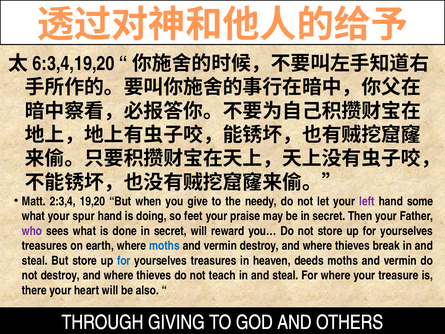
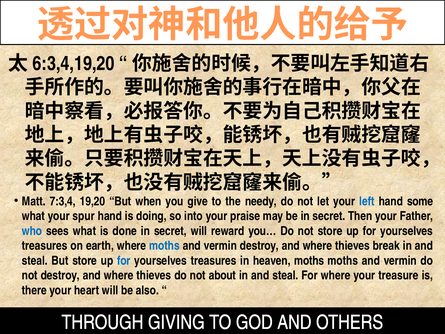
2:3,4: 2:3,4 -> 7:3,4 (63, 201)
left colour: purple -> blue (367, 201)
feet: feet -> into (194, 216)
who colour: purple -> blue (32, 231)
heaven deeds: deeds -> moths (309, 260)
teach: teach -> about (222, 275)
